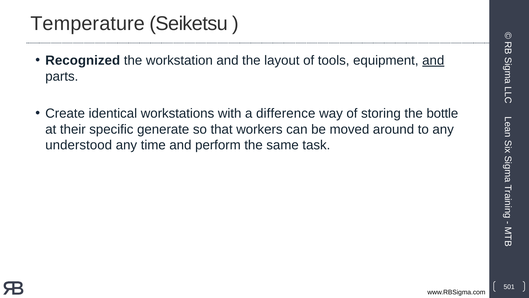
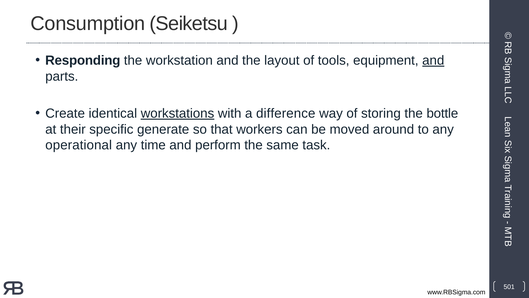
Temperature: Temperature -> Consumption (88, 24)
Recognized: Recognized -> Responding (83, 60)
workstations underline: none -> present (177, 113)
understood: understood -> operational (79, 145)
